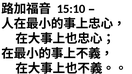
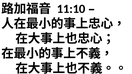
15:10: 15:10 -> 11:10 (71, 9)
